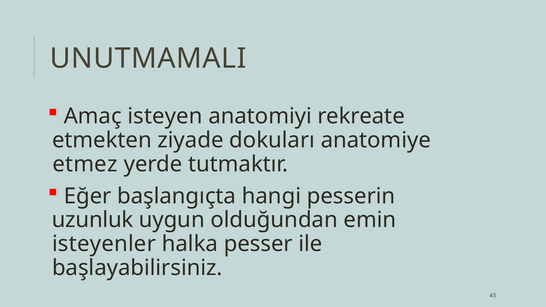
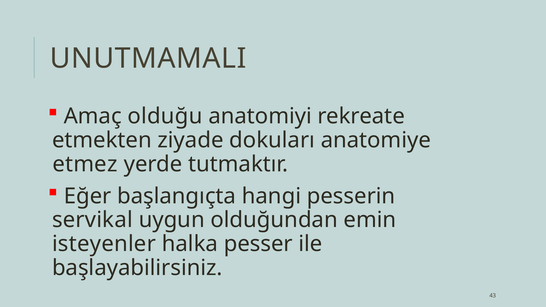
isteyen: isteyen -> olduğu (165, 116)
uzunluk: uzunluk -> servikal (92, 220)
